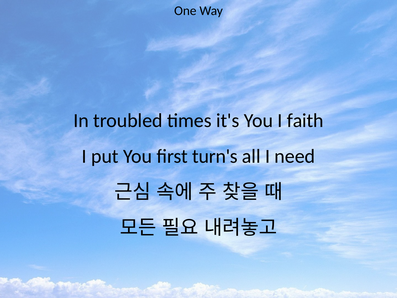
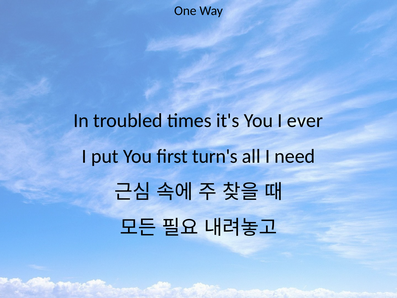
faith: faith -> ever (305, 120)
